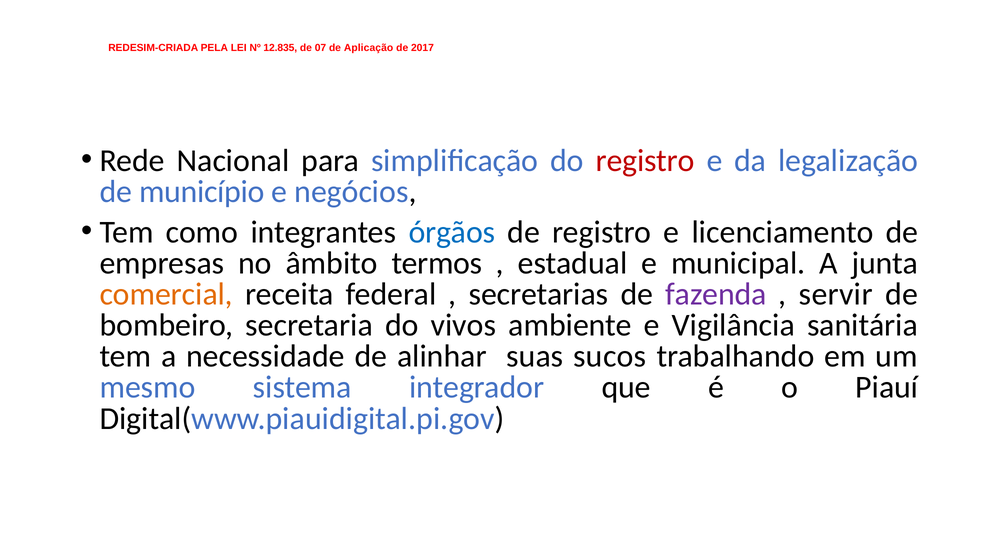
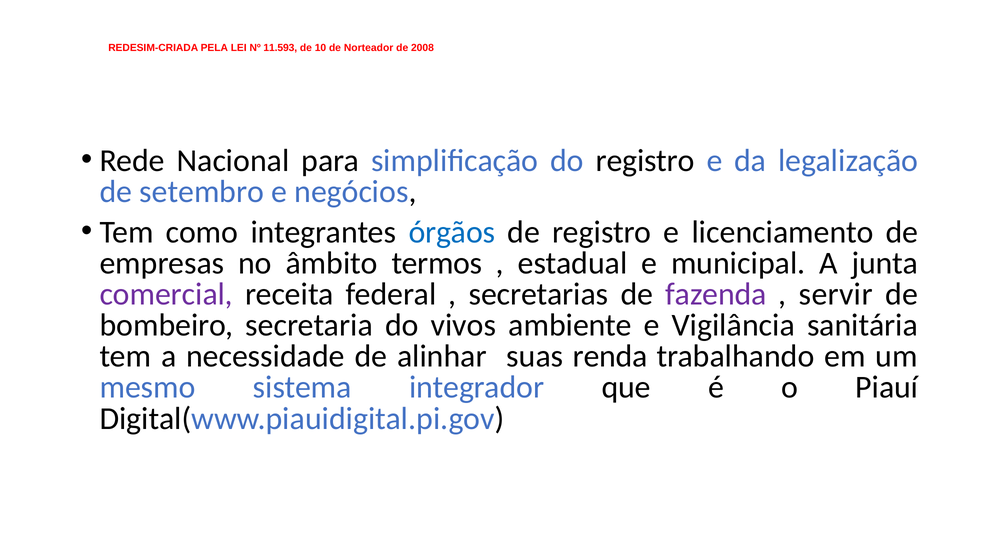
12.835: 12.835 -> 11.593 (280, 48)
07: 07 -> 10 (320, 48)
Aplicação: Aplicação -> Norteador (369, 48)
2017: 2017 -> 2008 (422, 48)
registro colour: red -> black (645, 161)
município: município -> setembro (202, 192)
comercial colour: orange -> purple (166, 294)
sucos: sucos -> renda (610, 356)
